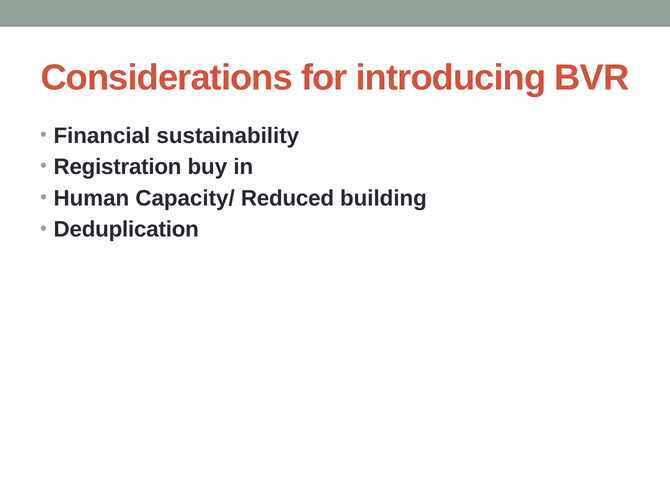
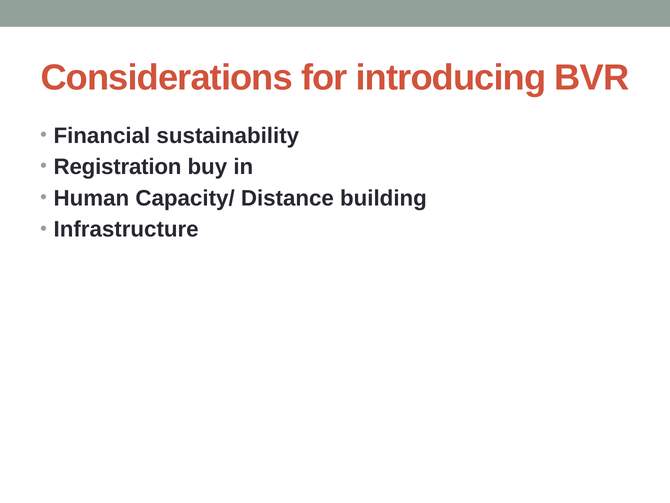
Reduced: Reduced -> Distance (287, 198)
Deduplication: Deduplication -> Infrastructure (126, 229)
